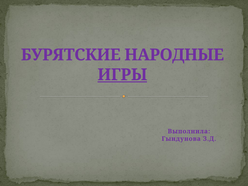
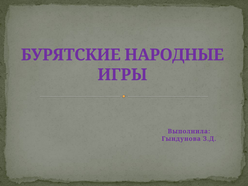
ИГРЫ underline: present -> none (122, 75)
